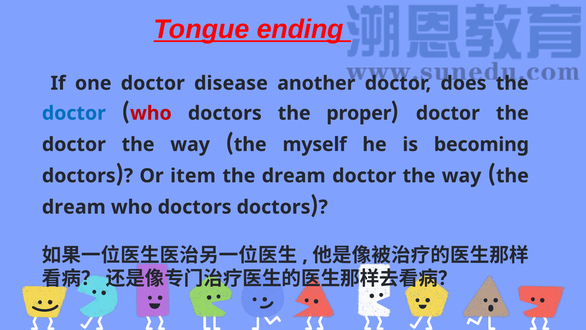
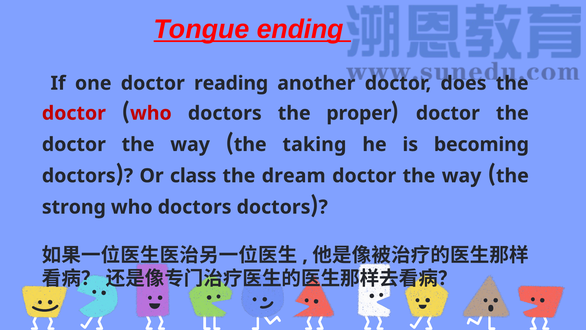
disease: disease -> reading (231, 83)
doctor colour: blue -> red (74, 113)
myself: myself -> taking (314, 144)
item: item -> class (193, 176)
dream: dream -> strong (74, 207)
